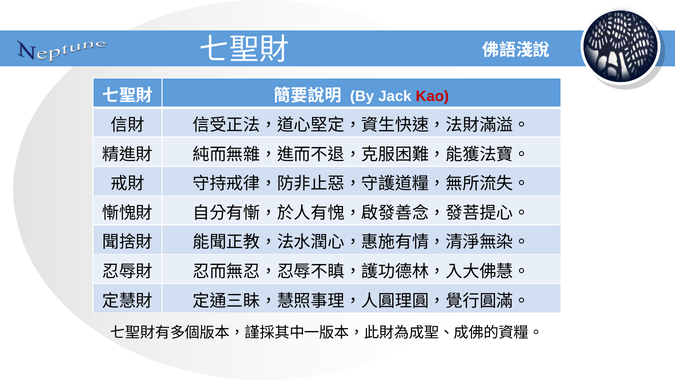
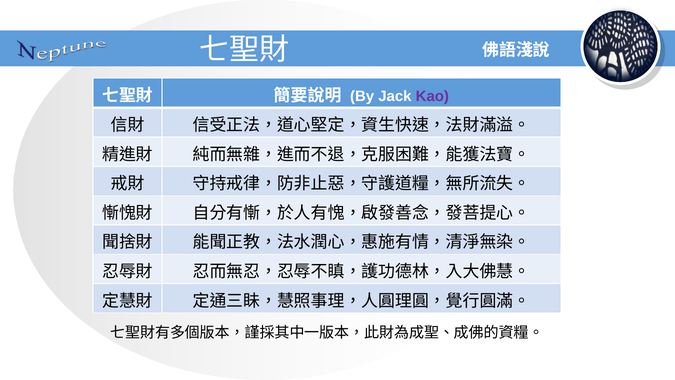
Kao colour: red -> purple (432, 96)
